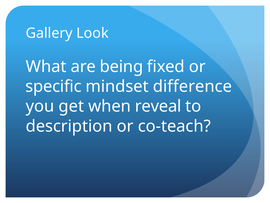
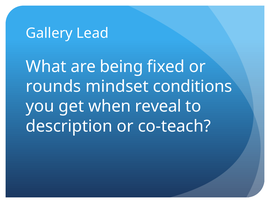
Look: Look -> Lead (92, 33)
specific: specific -> rounds (53, 86)
difference: difference -> conditions (193, 86)
